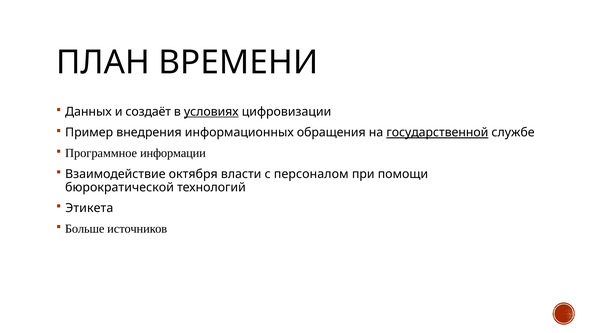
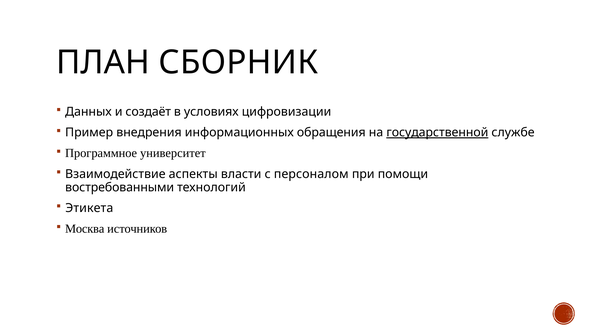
ВРЕМЕНИ: ВРЕМЕНИ -> СБОРНИК (238, 62)
условиях underline: present -> none (211, 112)
информации: информации -> университет (173, 153)
октября: октября -> аспекты (193, 174)
бюрократической: бюрократической -> востребованными (120, 187)
Больше: Больше -> Москва (85, 228)
